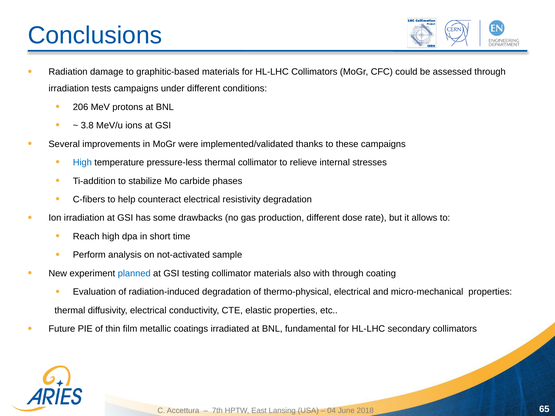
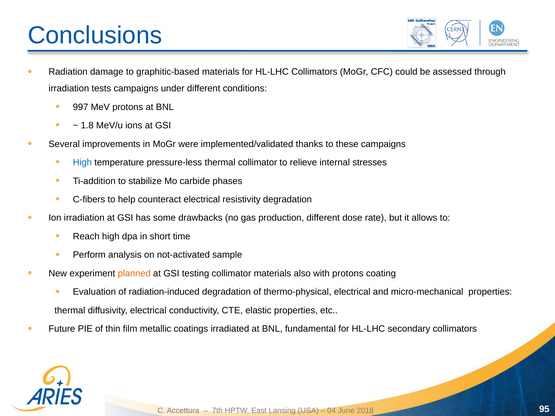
206: 206 -> 997 (81, 107)
3.8: 3.8 -> 1.8 (87, 126)
planned colour: blue -> orange (134, 274)
with through: through -> protons (348, 274)
65: 65 -> 95 (544, 409)
